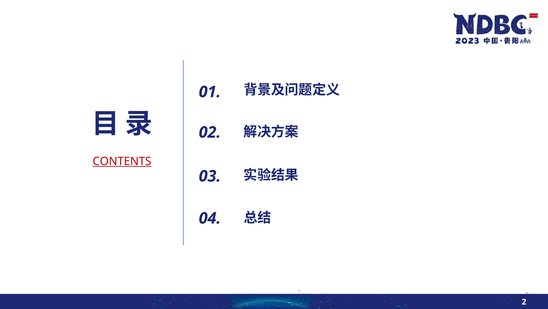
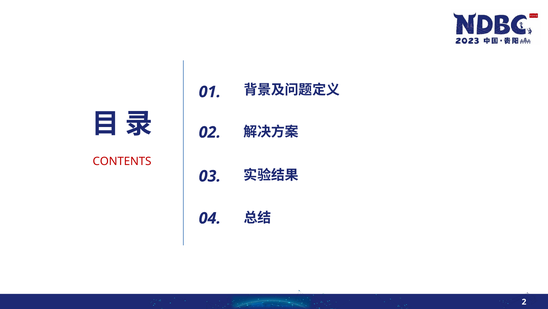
CONTENTS underline: present -> none (122, 161)
